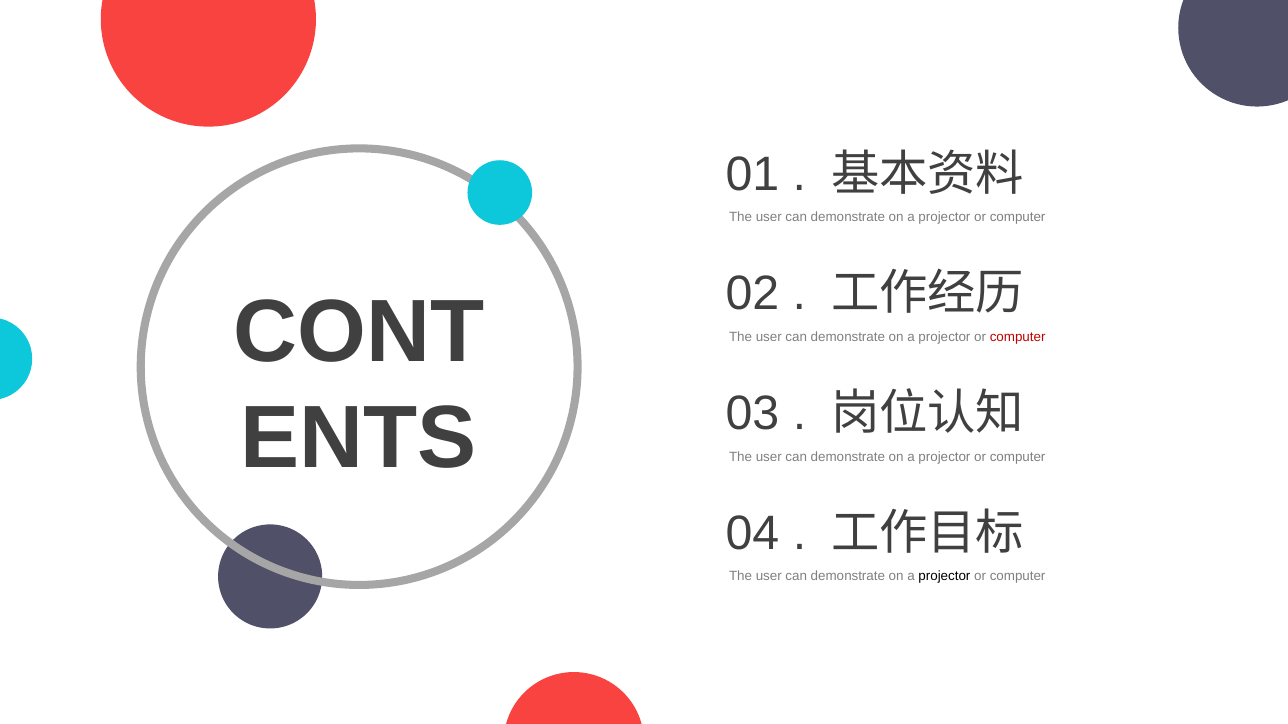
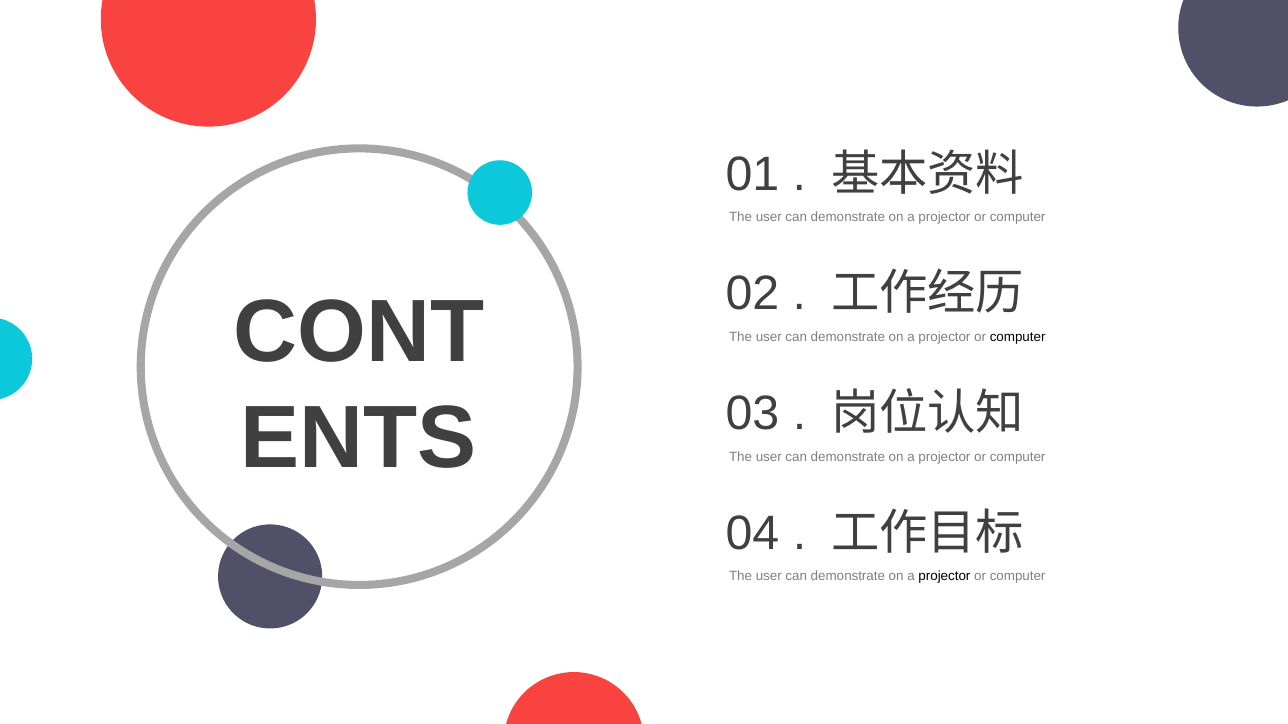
computer colour: red -> black (1018, 337)
